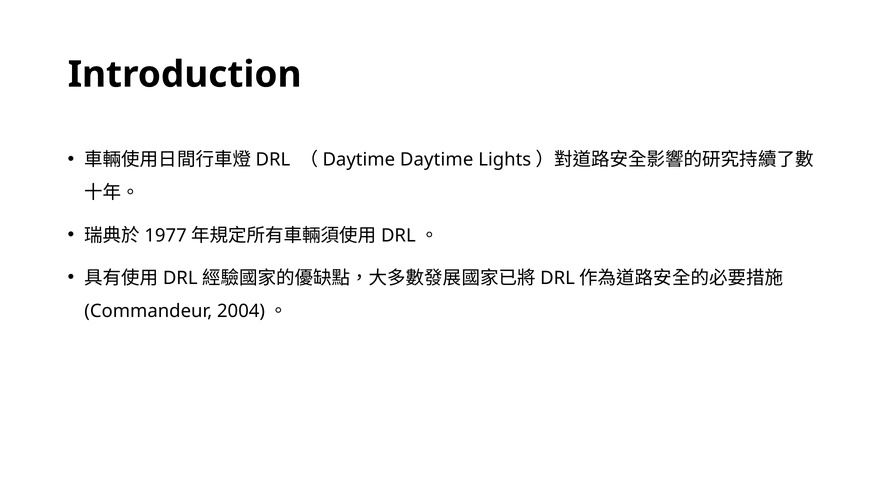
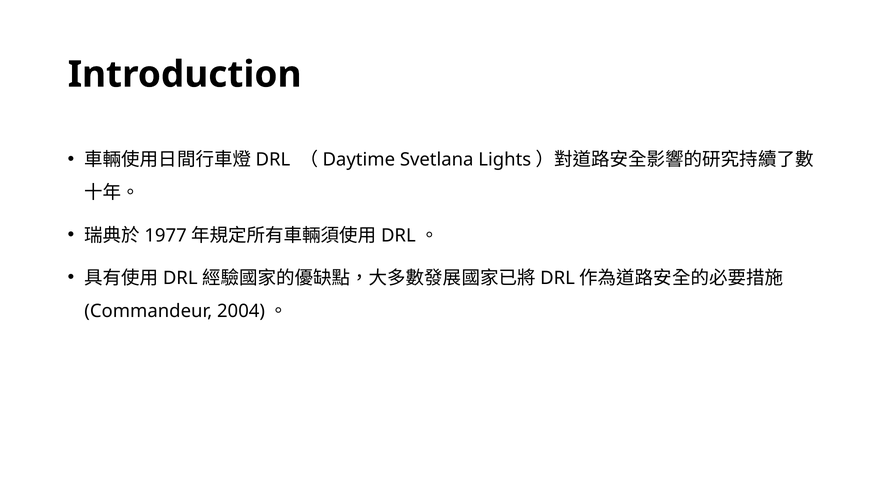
Daytime: Daytime -> Svetlana (437, 160)
